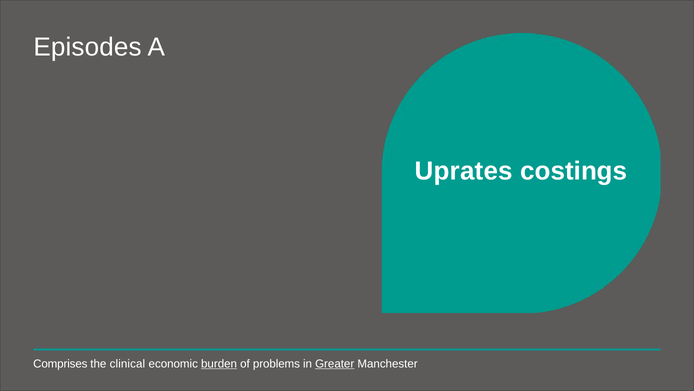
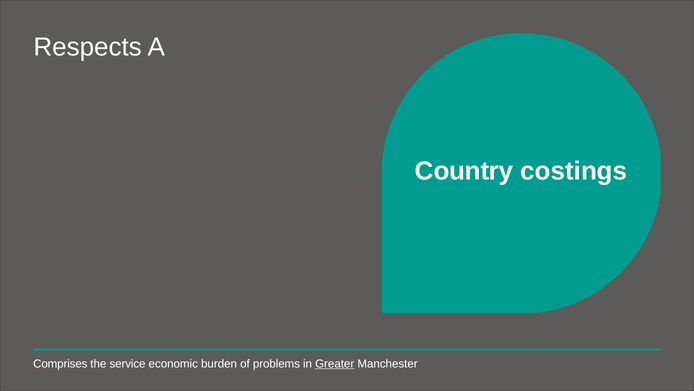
Episodes: Episodes -> Respects (88, 47)
Uprates: Uprates -> Country (464, 171)
clinical: clinical -> service (128, 363)
burden underline: present -> none (219, 363)
